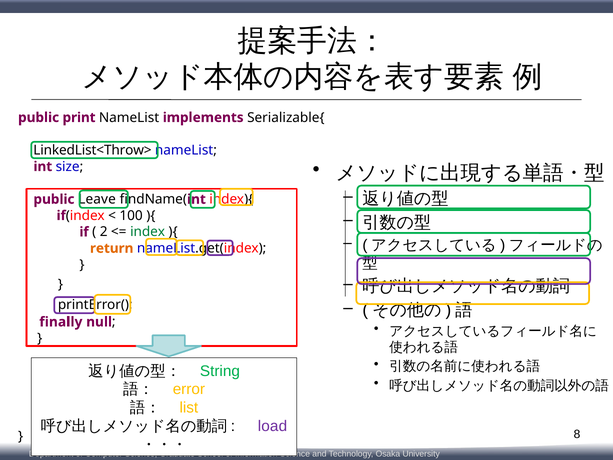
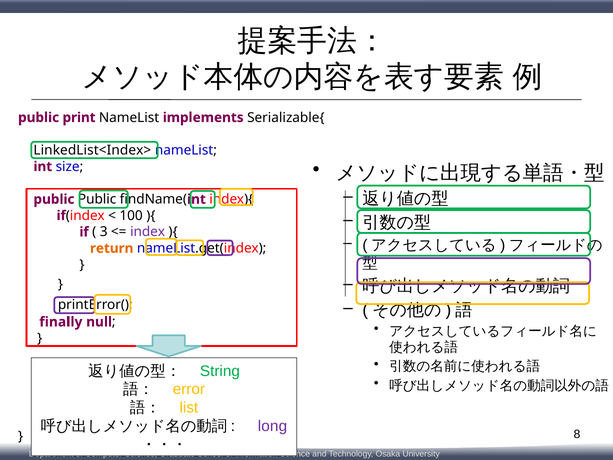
LinkedList<Throw>: LinkedList<Throw> -> LinkedList<Index> (92, 150)
public Leave: Leave -> Public (97, 199)
2: 2 -> 3 (104, 232)
index colour: green -> purple (148, 232)
load: load -> long (272, 426)
